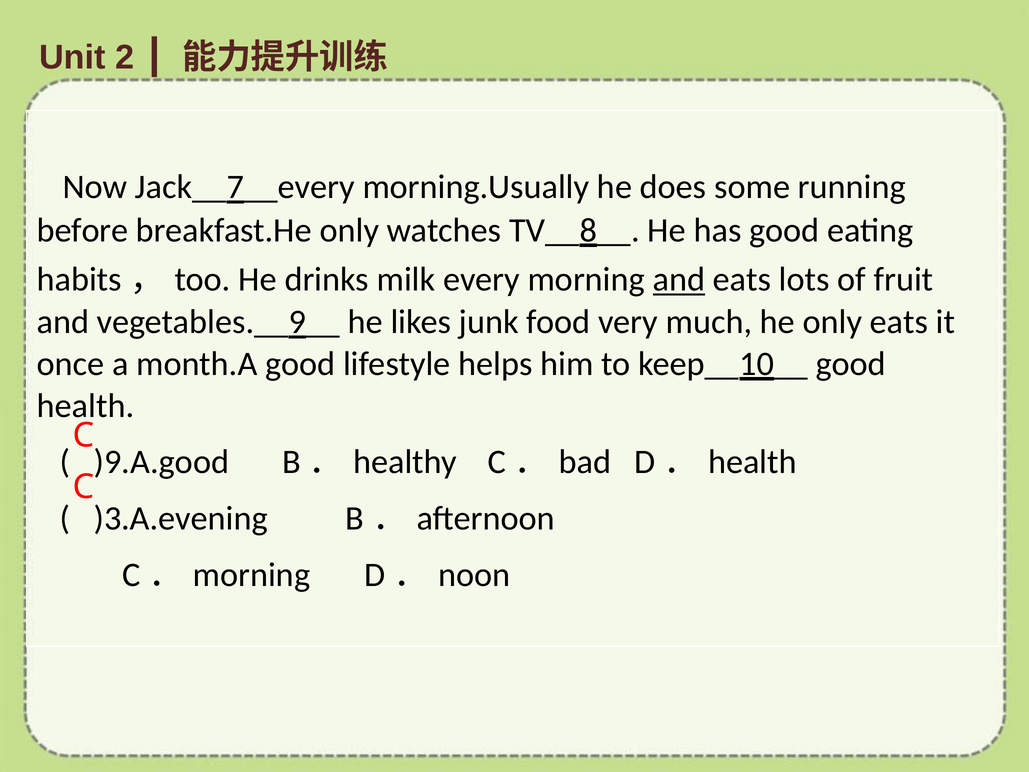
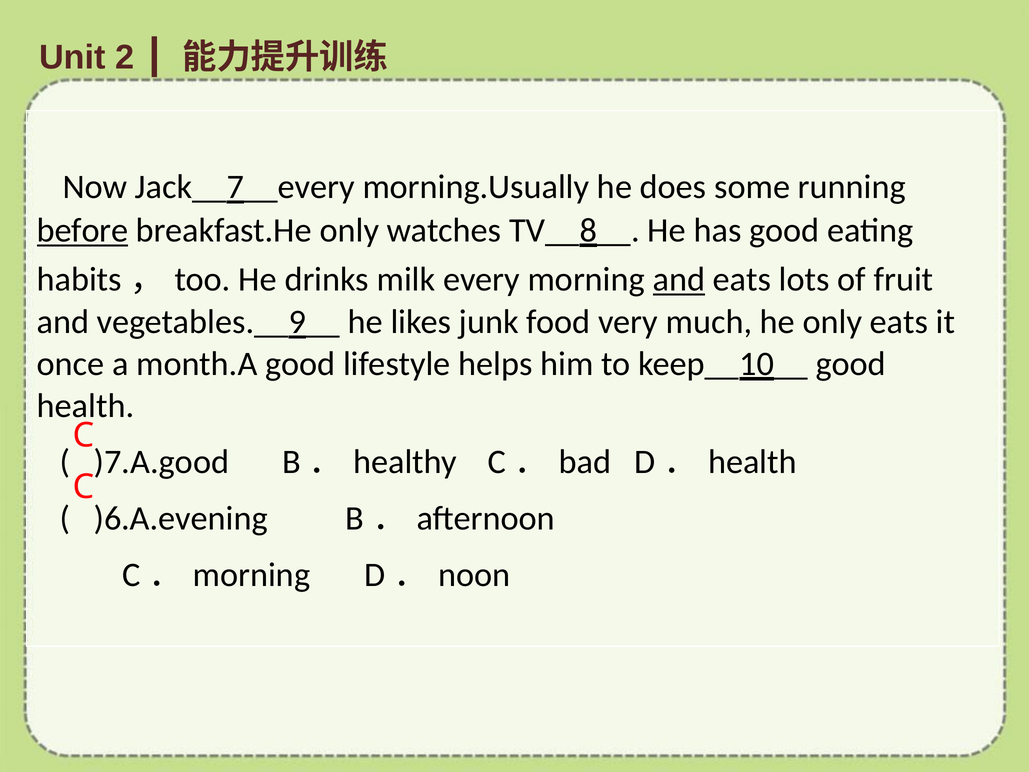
before underline: none -> present (83, 230)
)9.A.good: )9.A.good -> )7.A.good (161, 462)
)3.A.evening: )3.A.evening -> )6.A.evening (181, 518)
